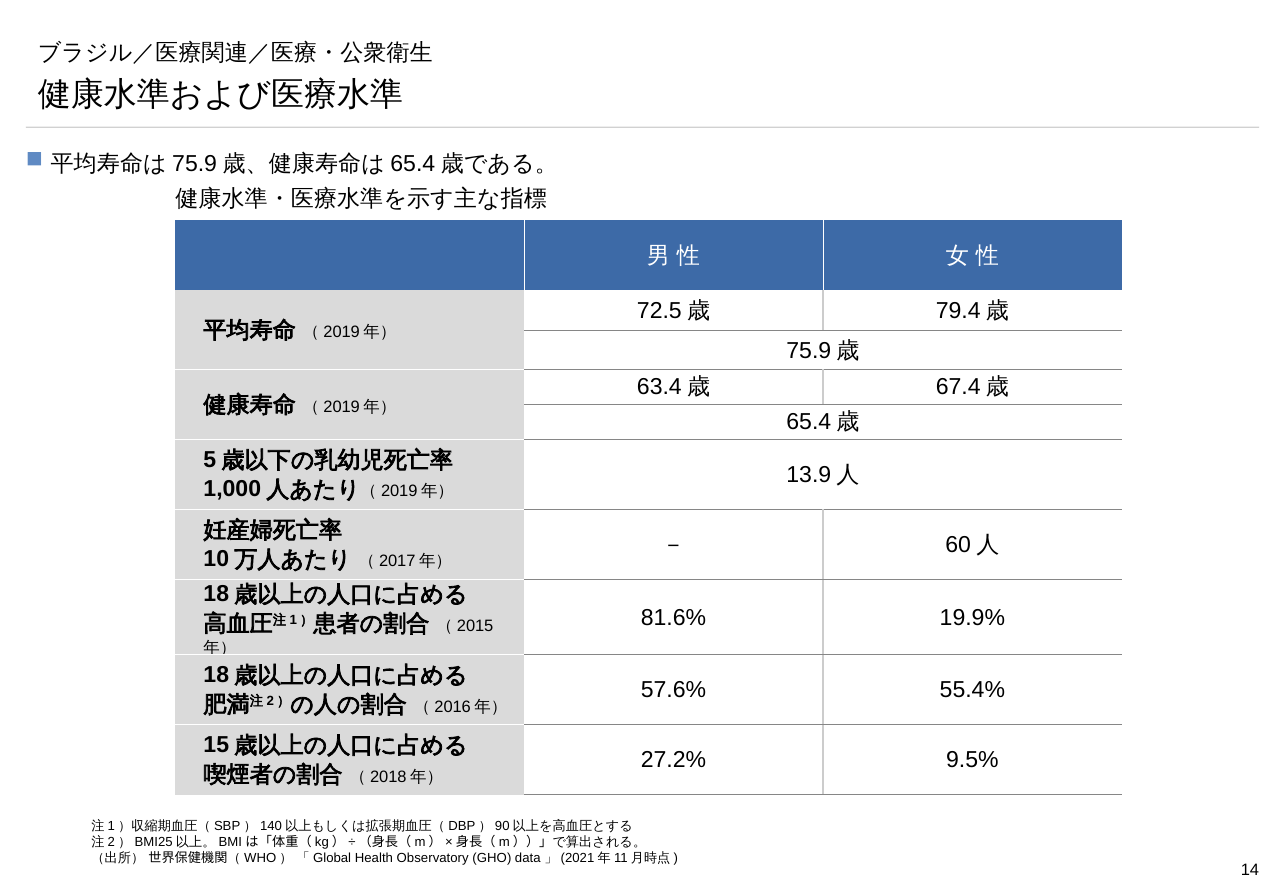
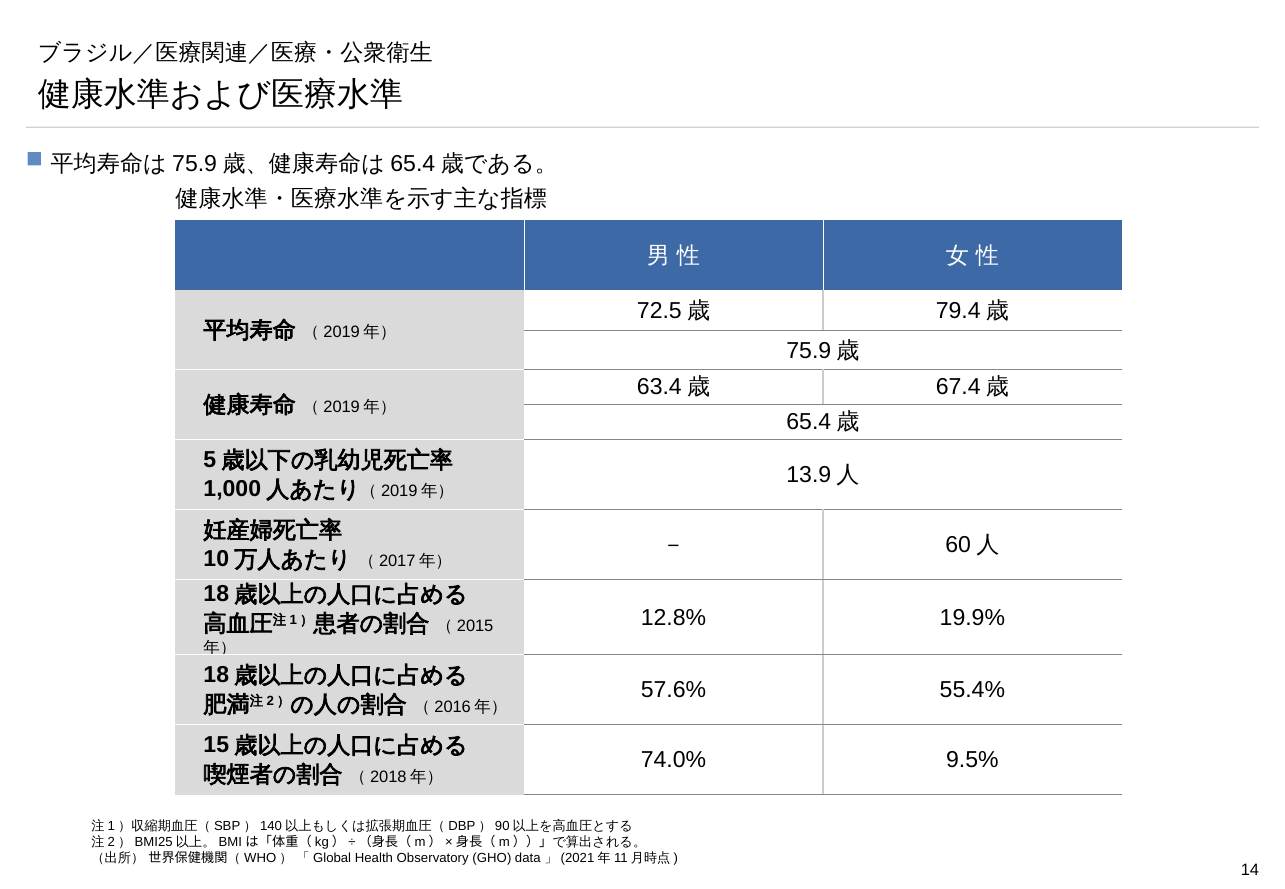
81.6%: 81.6% -> 12.8% (674, 618)
27.2%: 27.2% -> 74.0% (674, 761)
